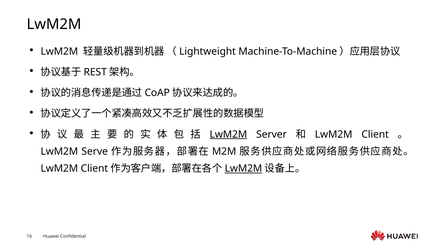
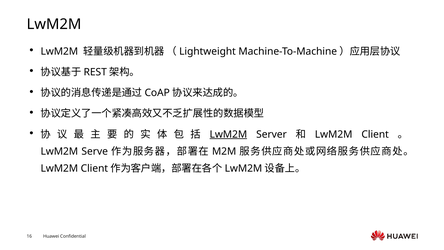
LwM2M underline: present -> none (243, 168)
